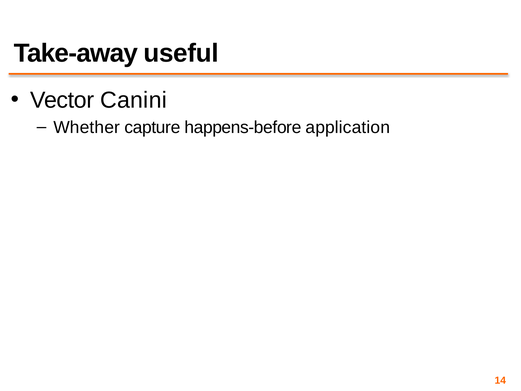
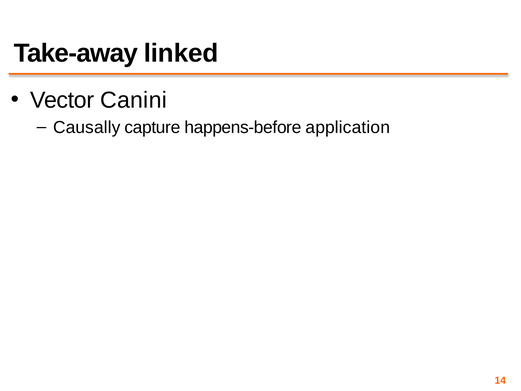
useful: useful -> linked (181, 53)
Whether: Whether -> Causally (87, 127)
